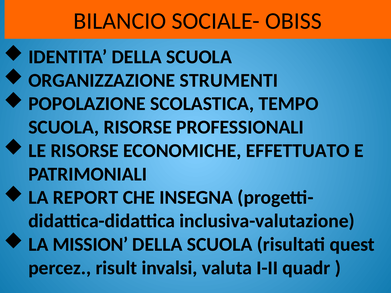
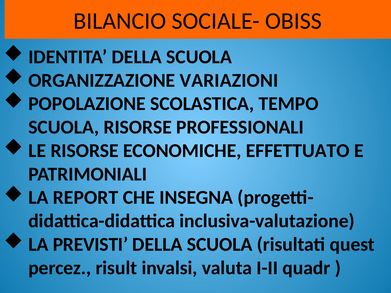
STRUMENTI: STRUMENTI -> VARIAZIONI (229, 80)
MISSION: MISSION -> PREVISTI (90, 245)
